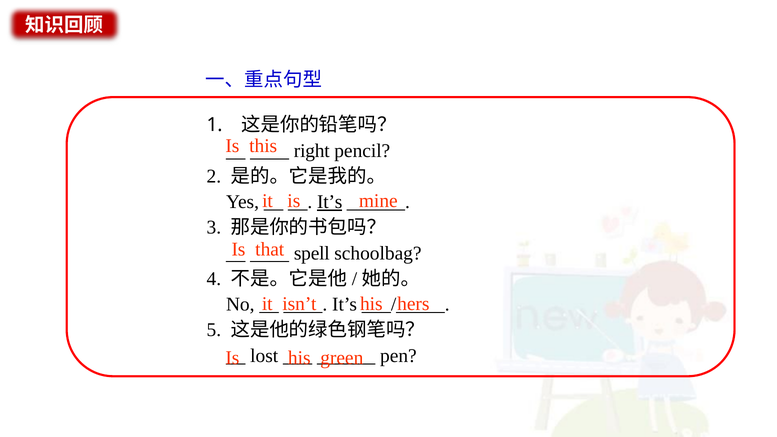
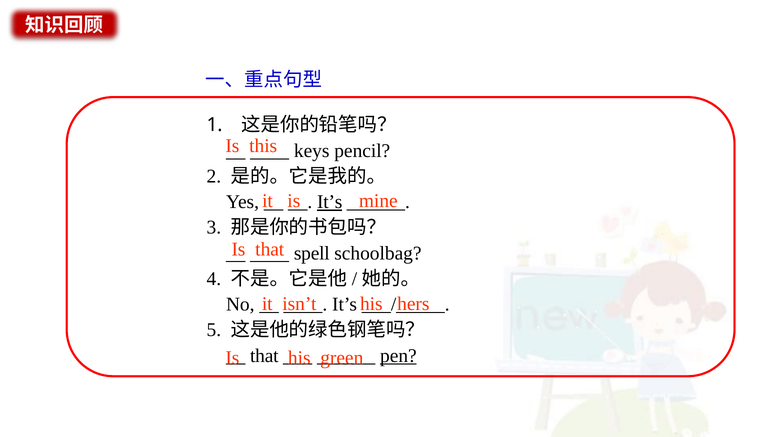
right: right -> keys (312, 151)
lost: lost -> that (264, 356)
pen underline: none -> present (398, 356)
